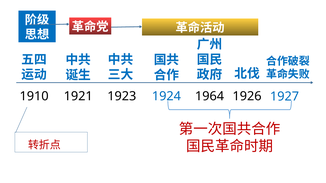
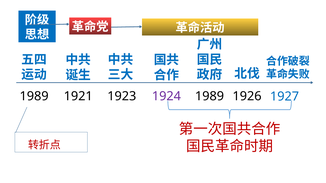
1910: 1910 -> 1989 (34, 96)
1924 colour: blue -> purple (166, 96)
1964: 1964 -> 1989 (210, 96)
